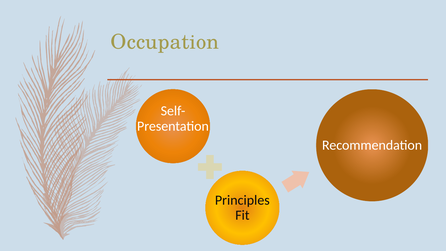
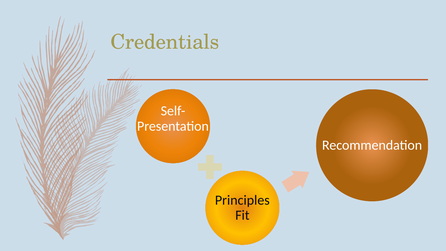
Occupation: Occupation -> Credentials (165, 42)
